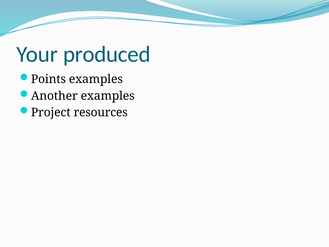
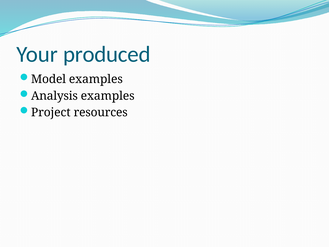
Points: Points -> Model (48, 79)
Another: Another -> Analysis (54, 96)
